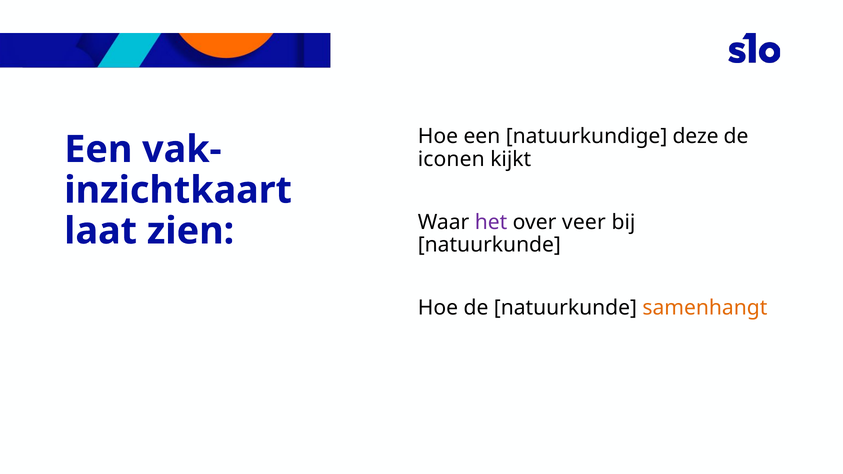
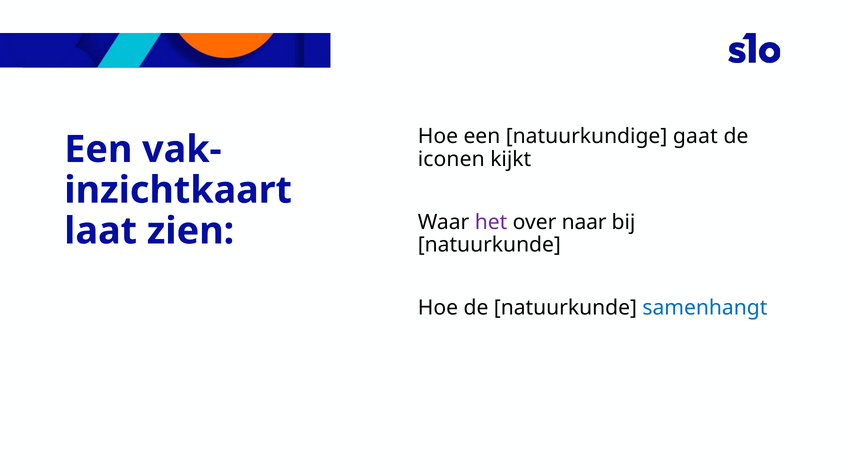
deze: deze -> gaat (695, 136)
veer: veer -> naar (584, 222)
samenhangt colour: orange -> blue (705, 308)
